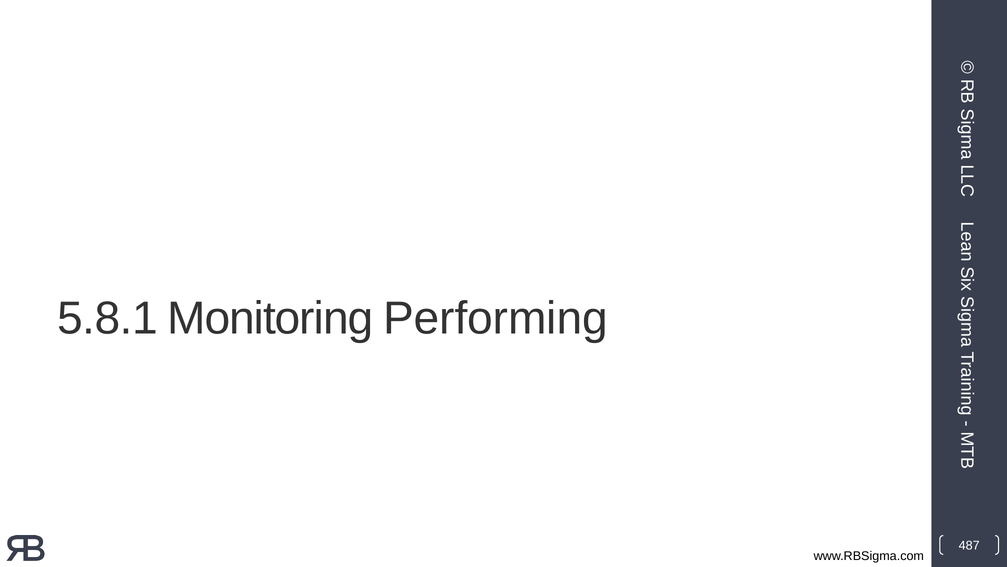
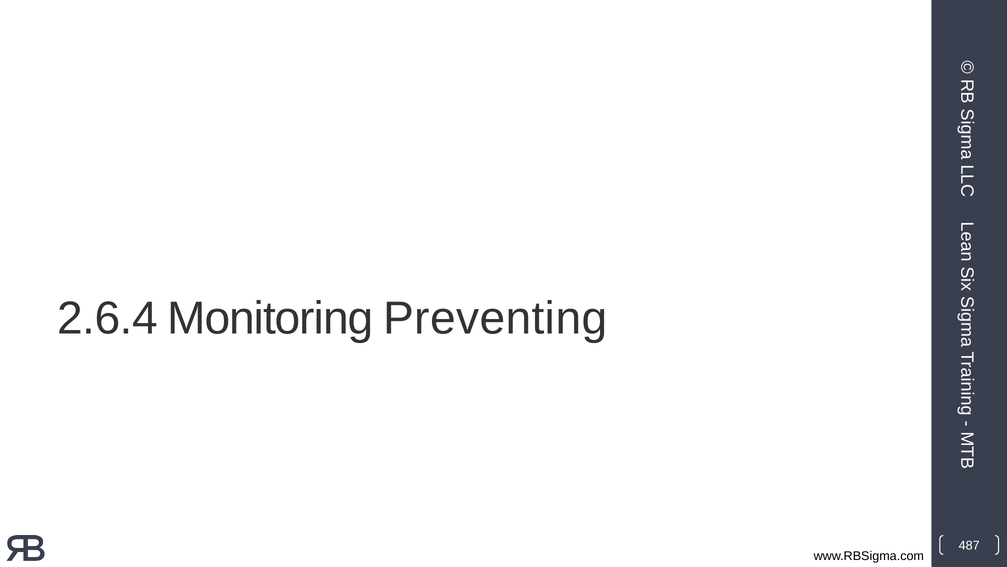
5.8.1: 5.8.1 -> 2.6.4 (107, 318)
Performing: Performing -> Preventing (495, 318)
